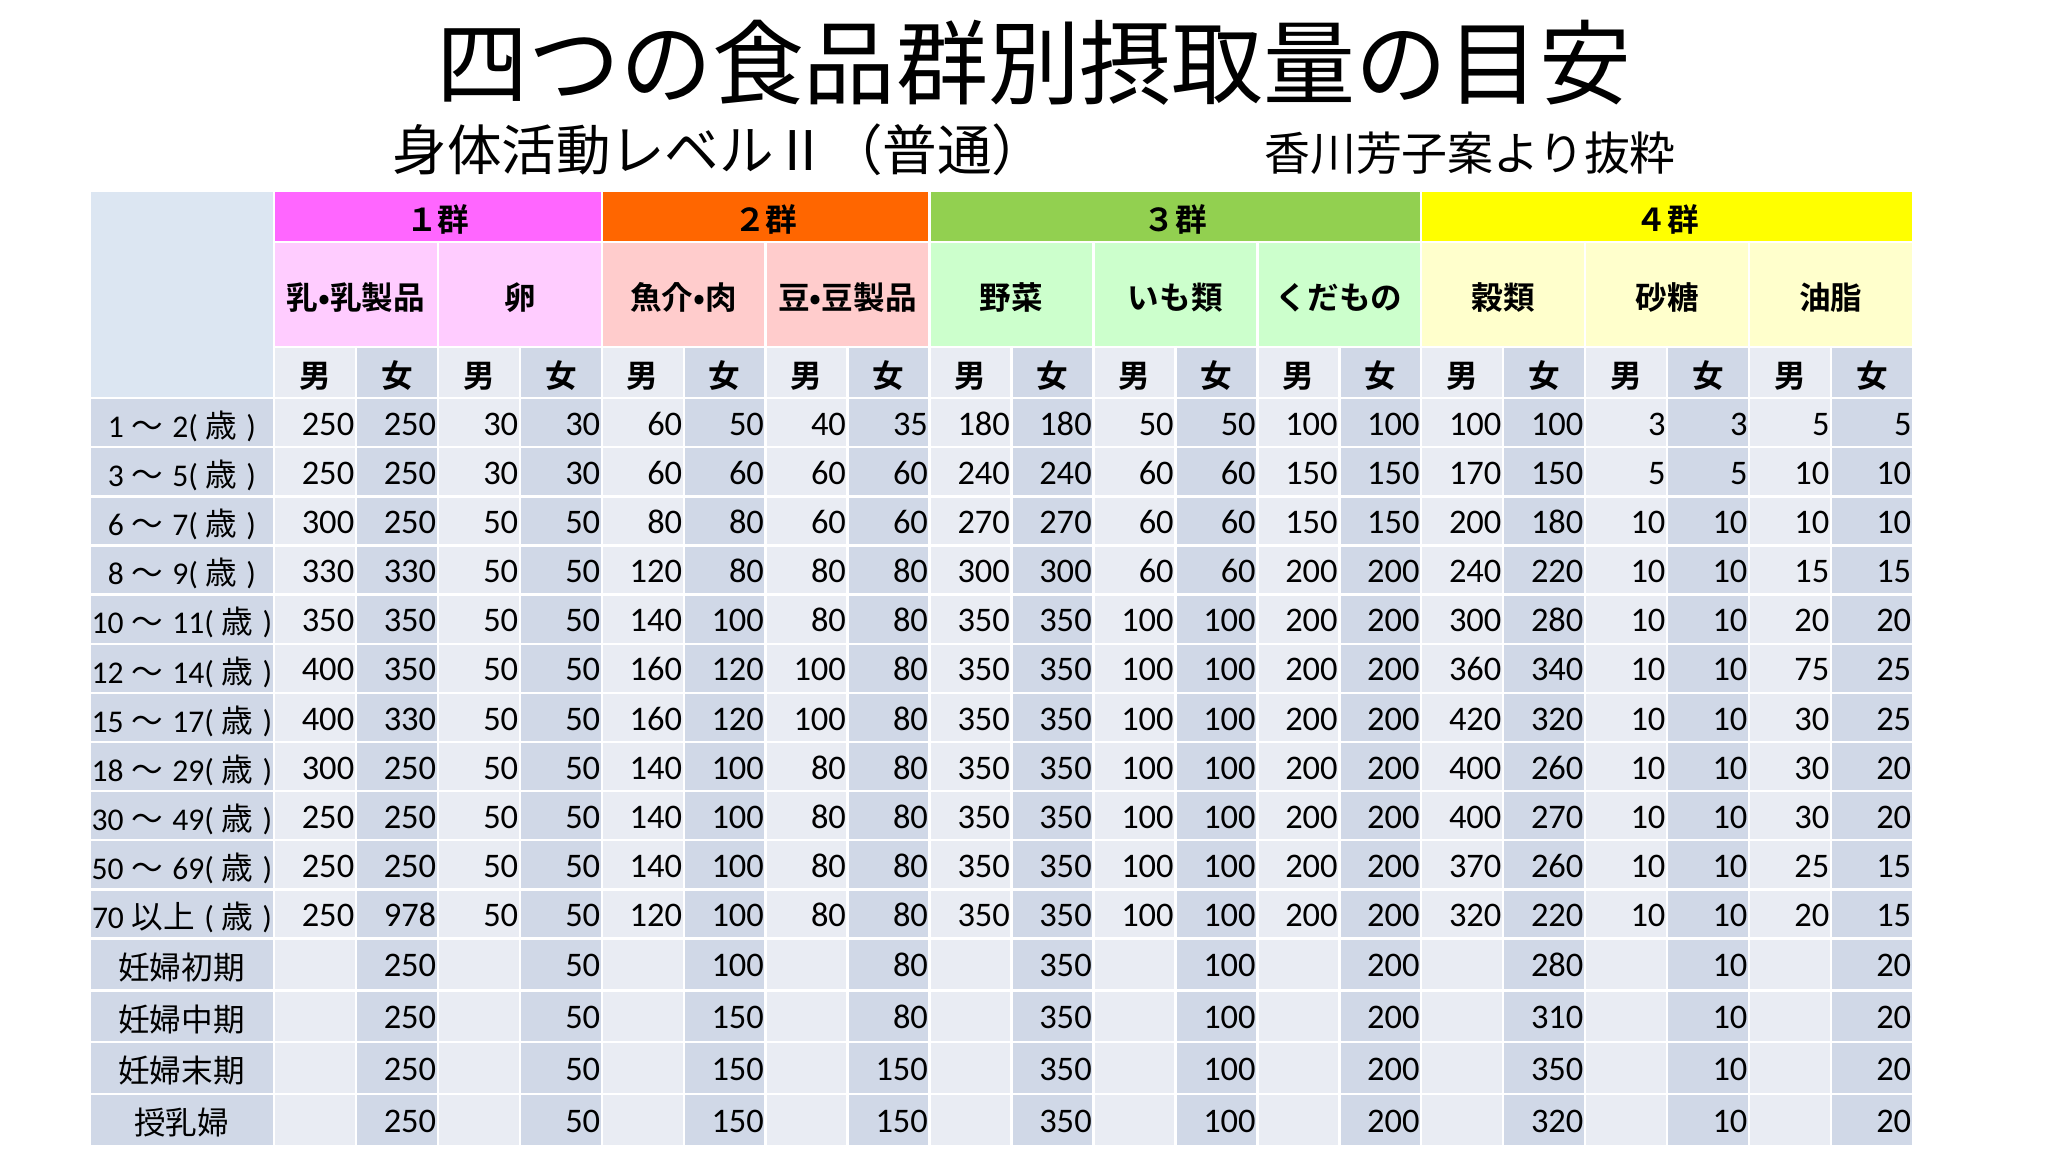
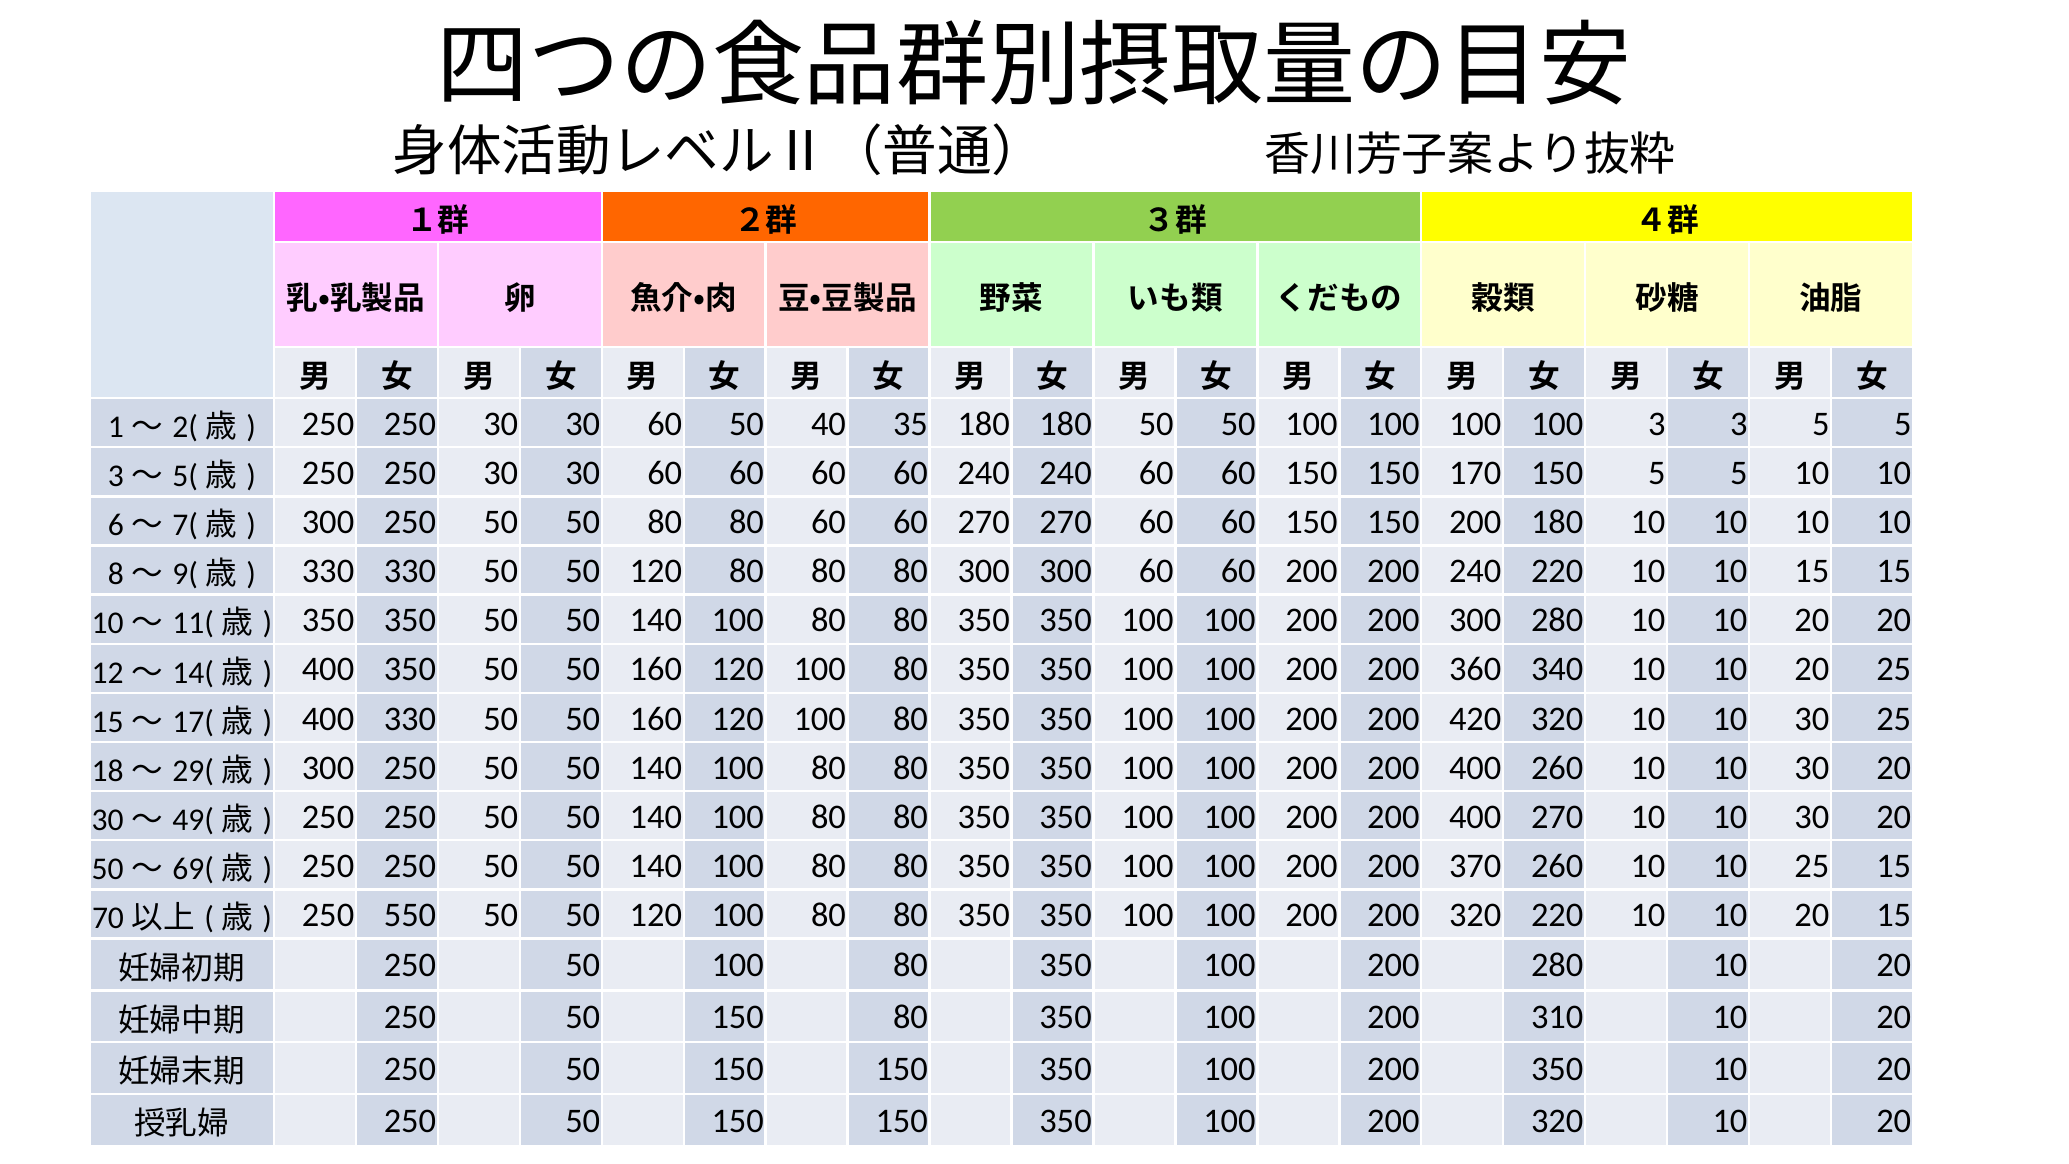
340 10 10 75: 75 -> 20 (1812, 669)
978: 978 -> 550 (410, 915)
